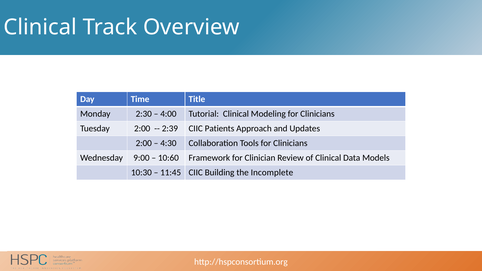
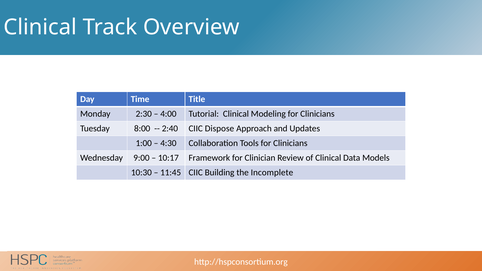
Tuesday 2:00: 2:00 -> 8:00 (142, 129)
2:39: 2:39 -> 2:40 (170, 129)
Patients: Patients -> Dispose (220, 129)
2:00: 2:00 -> 1:00 (144, 143)
10:60: 10:60 -> 10:17 (168, 158)
